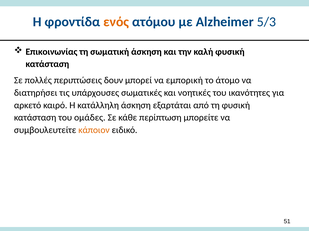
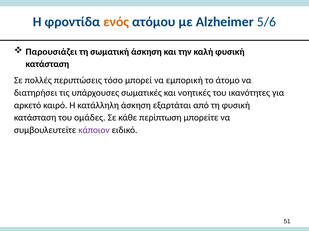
5/3: 5/3 -> 5/6 (266, 22)
Επικοινωνίας: Επικοινωνίας -> Παρουσιάζει (51, 52)
δουν: δουν -> τόσο (113, 81)
κάποιον colour: orange -> purple (94, 130)
